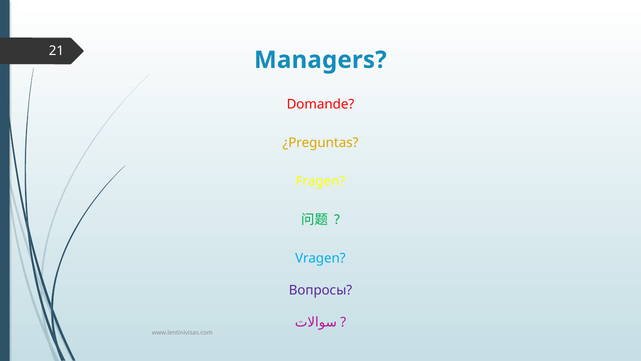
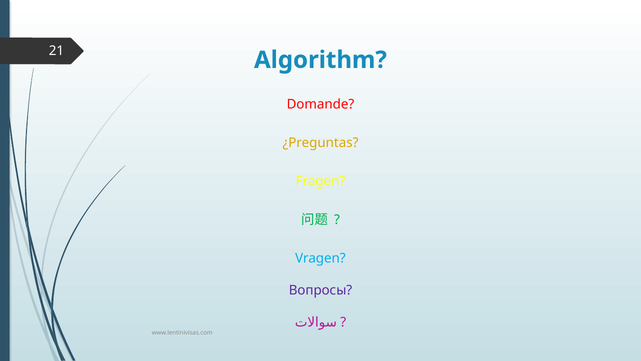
Managers: Managers -> Algorithm (320, 60)
